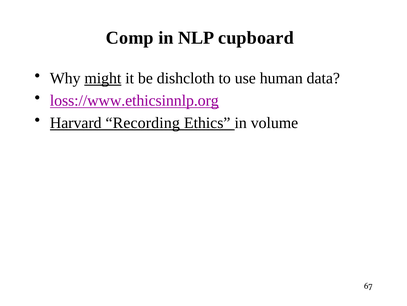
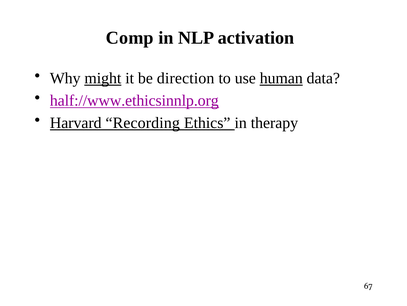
cupboard: cupboard -> activation (256, 38)
dishcloth: dishcloth -> direction (186, 78)
human underline: none -> present (281, 78)
loss://www.ethicsinnlp.org: loss://www.ethicsinnlp.org -> half://www.ethicsinnlp.org (134, 100)
volume: volume -> therapy (274, 123)
